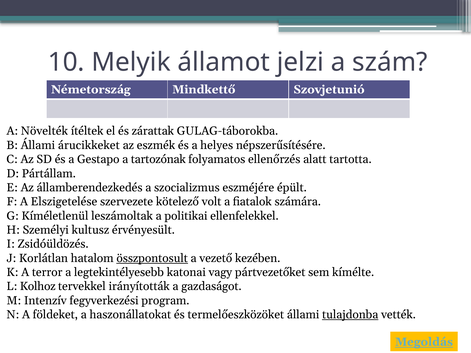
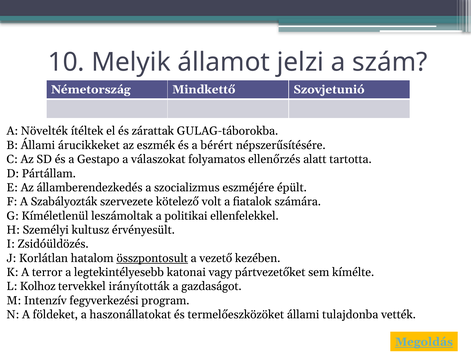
helyes: helyes -> bérért (217, 145)
tartozónak: tartozónak -> válaszokat (158, 159)
Elszigetelése: Elszigetelése -> Szabályozták (64, 202)
tulajdonba underline: present -> none (350, 315)
